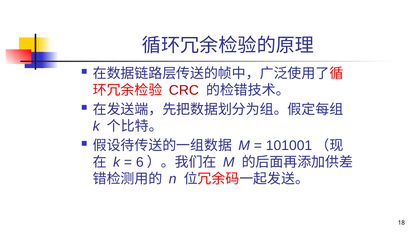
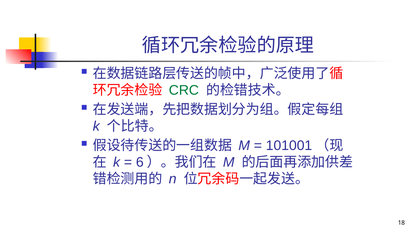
CRC colour: red -> green (184, 90)
